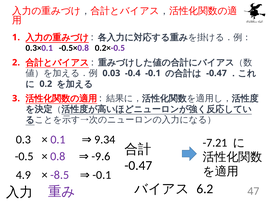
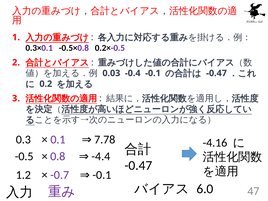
9.34: 9.34 -> 7.78 (105, 140)
-7.21: -7.21 -> -4.16 (215, 143)
-9.6: -9.6 -> -4.4 (101, 156)
4.9: 4.9 -> 1.2 (23, 175)
-8.5: -8.5 -> -0.7 (60, 175)
6.2: 6.2 -> 6.0 (205, 189)
